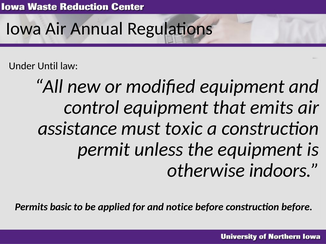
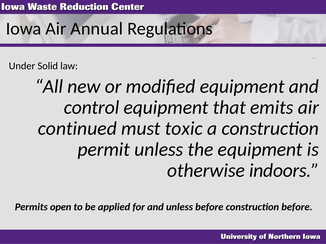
Until: Until -> Solid (48, 66)
assistance: assistance -> continued (77, 129)
basic: basic -> open (61, 207)
and notice: notice -> unless (179, 207)
